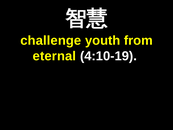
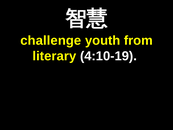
eternal: eternal -> literary (54, 56)
